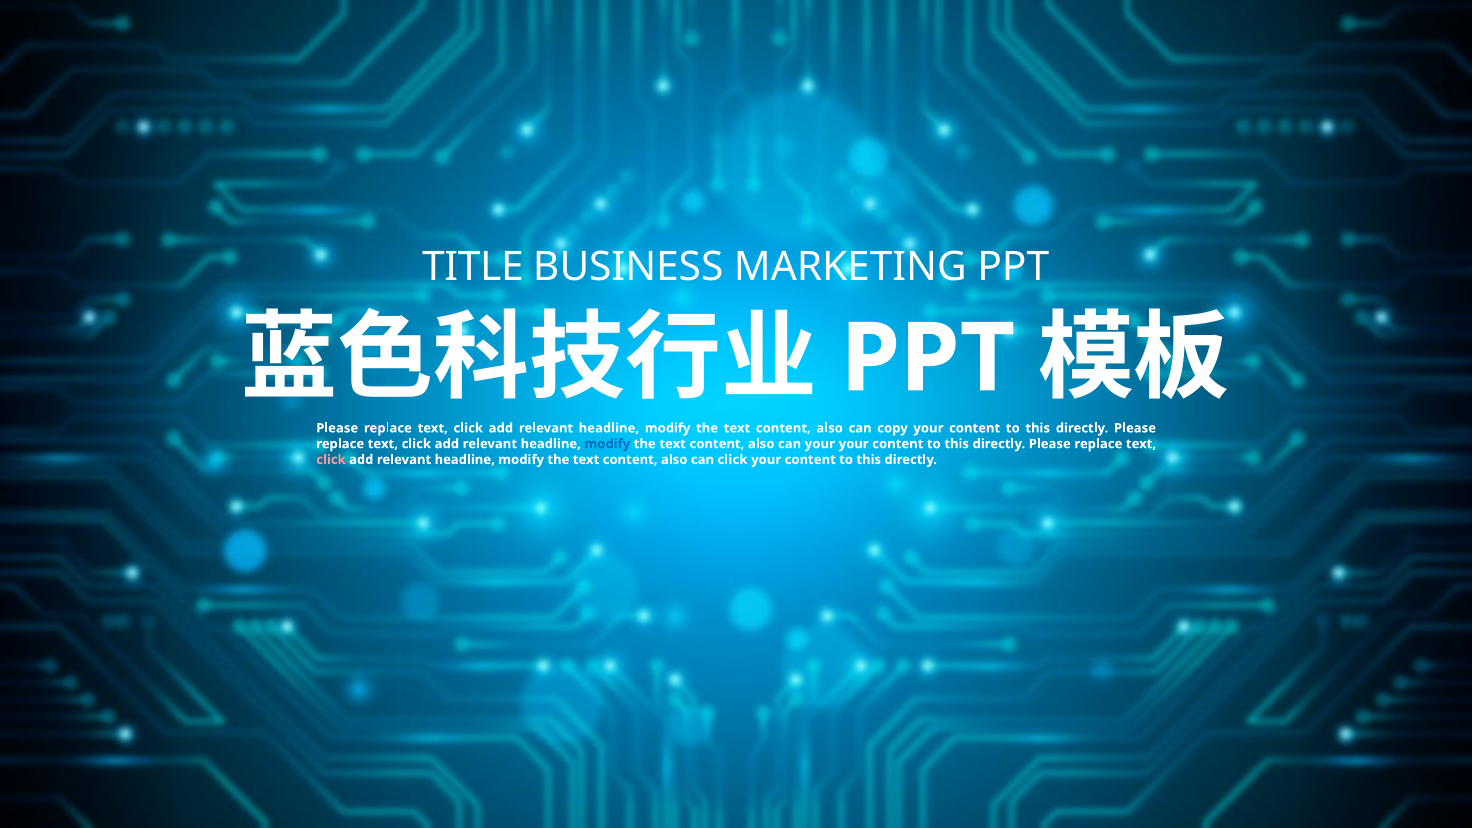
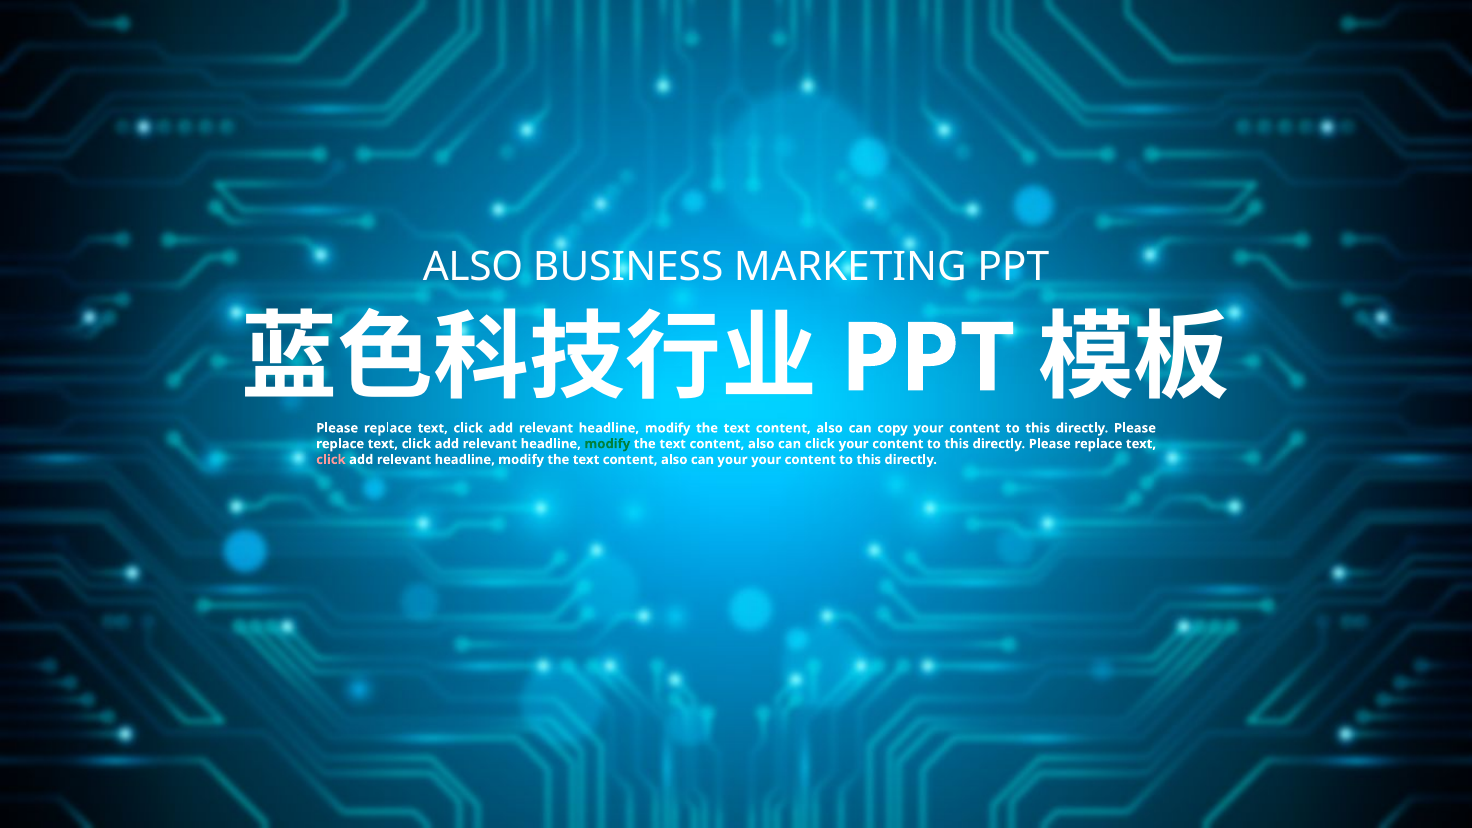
TITLE: TITLE -> ALSO (473, 267)
modify colour: blue -> green (607, 444)
can your: your -> click (820, 444)
can click: click -> your (732, 460)
